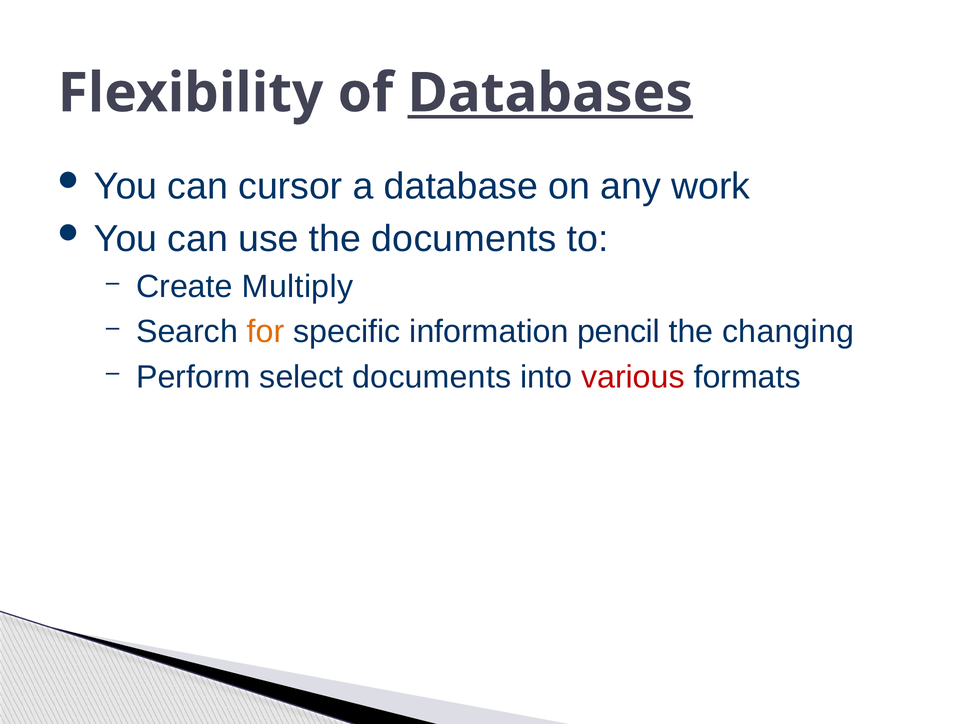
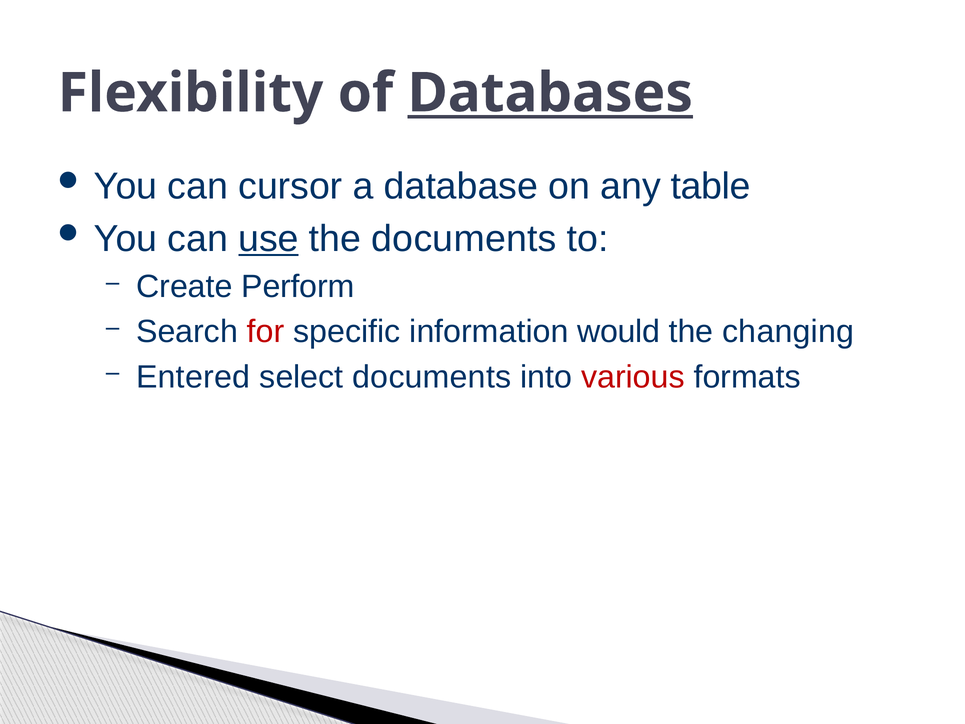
work: work -> table (711, 186)
use underline: none -> present (268, 239)
Multiply: Multiply -> Perform (298, 287)
for colour: orange -> red (266, 332)
pencil: pencil -> would (619, 332)
Perform: Perform -> Entered (193, 377)
